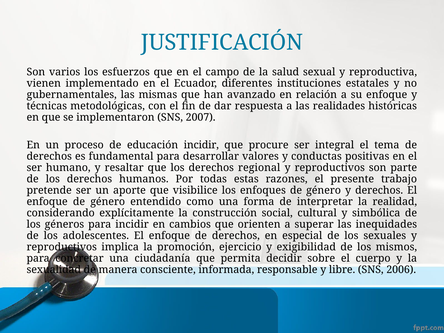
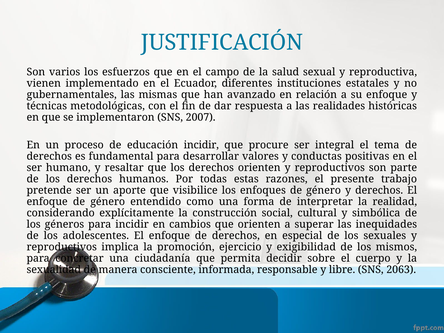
derechos regional: regional -> orienten (259, 168)
2006: 2006 -> 2063 (401, 270)
